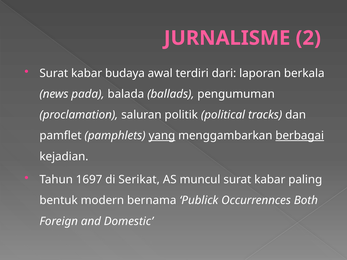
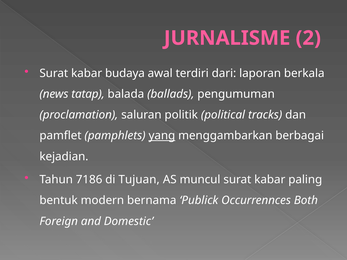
pada: pada -> tatap (88, 94)
berbagai underline: present -> none (300, 136)
1697: 1697 -> 7186 (89, 180)
Serikat: Serikat -> Tujuan (139, 180)
